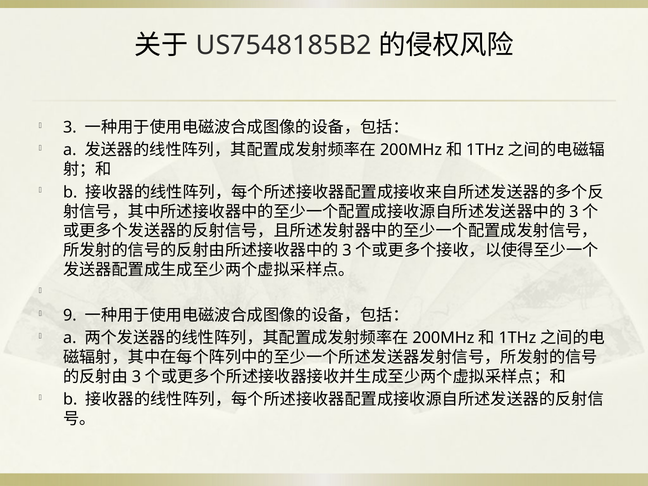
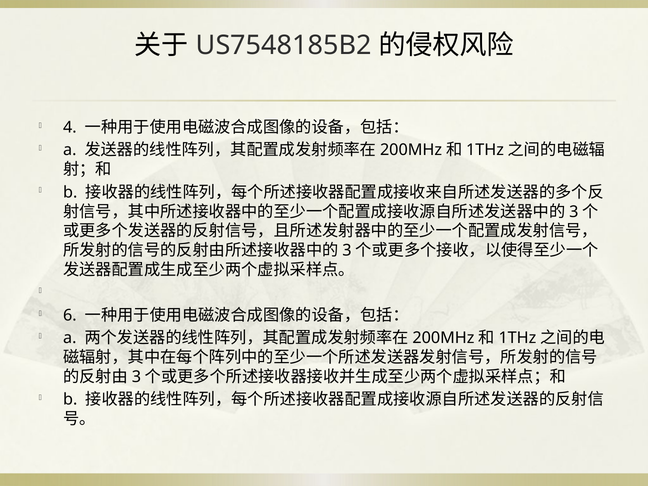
3: 3 -> 4 (70, 127)
9: 9 -> 6 (70, 315)
